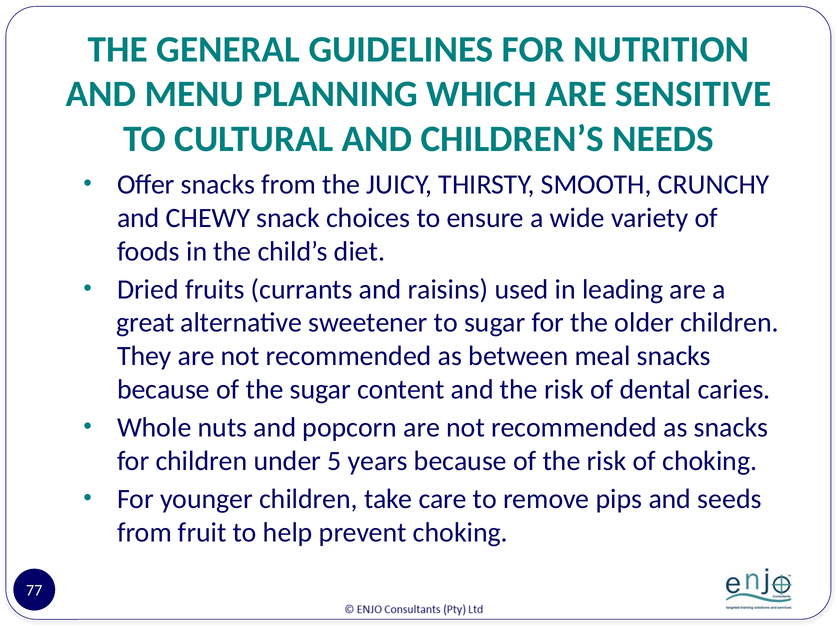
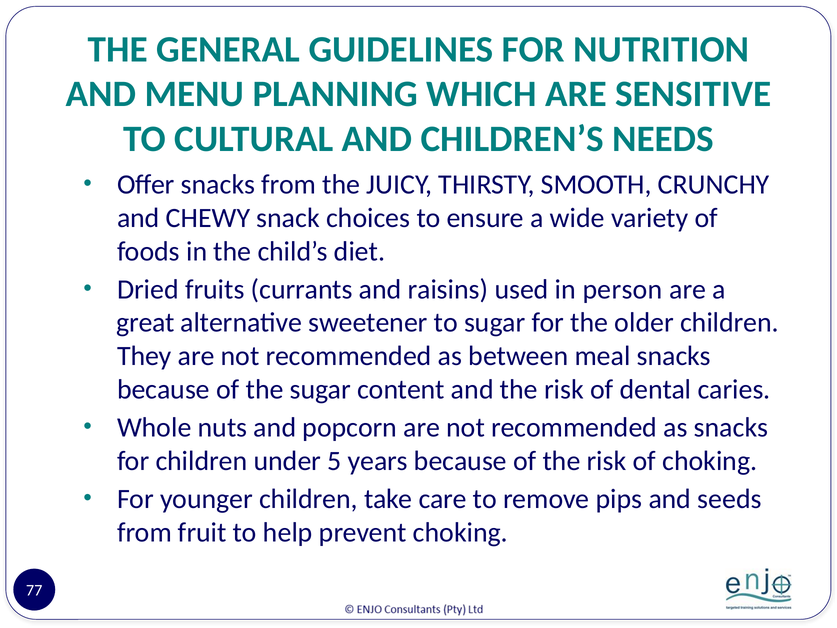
leading: leading -> person (623, 289)
